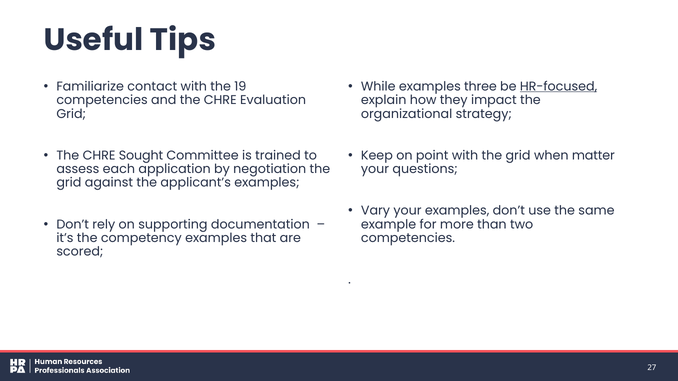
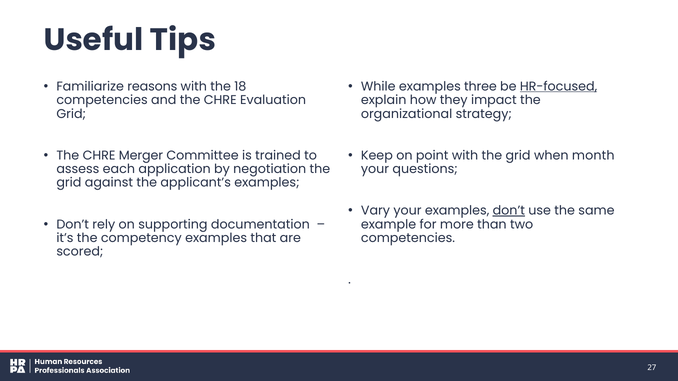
contact: contact -> reasons (152, 86)
19: 19 -> 18 (240, 86)
Sought: Sought -> Merger (141, 156)
matter: matter -> month (593, 156)
don’t underline: none -> present (509, 211)
